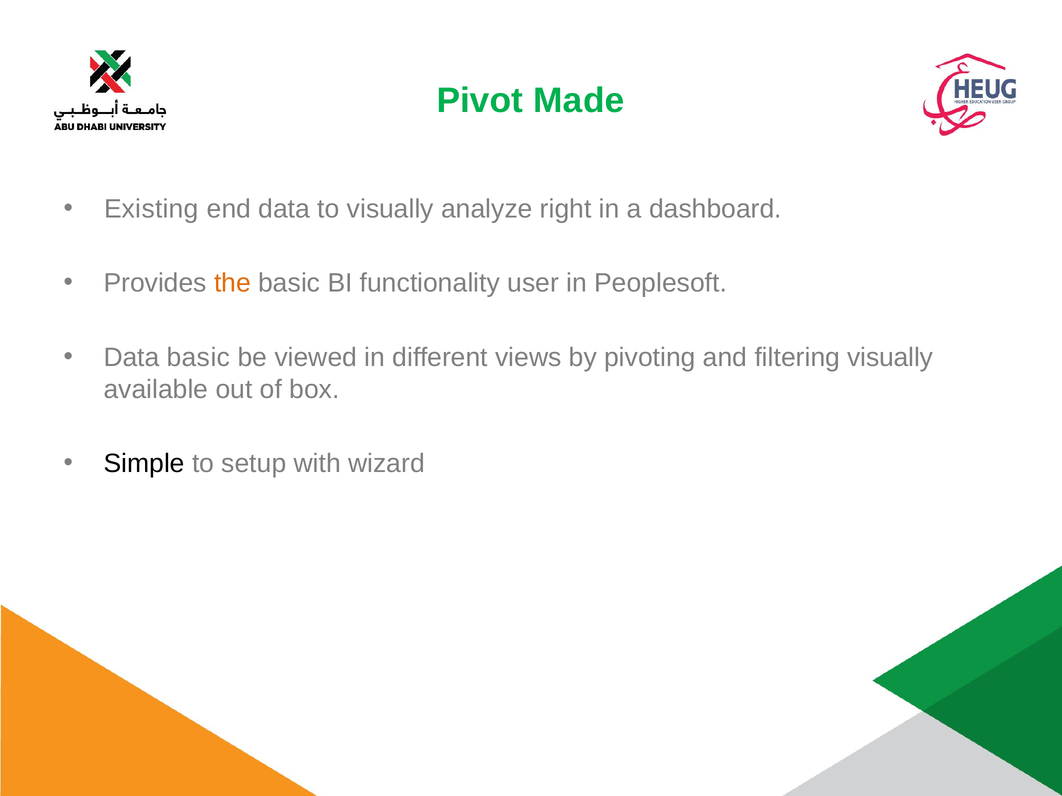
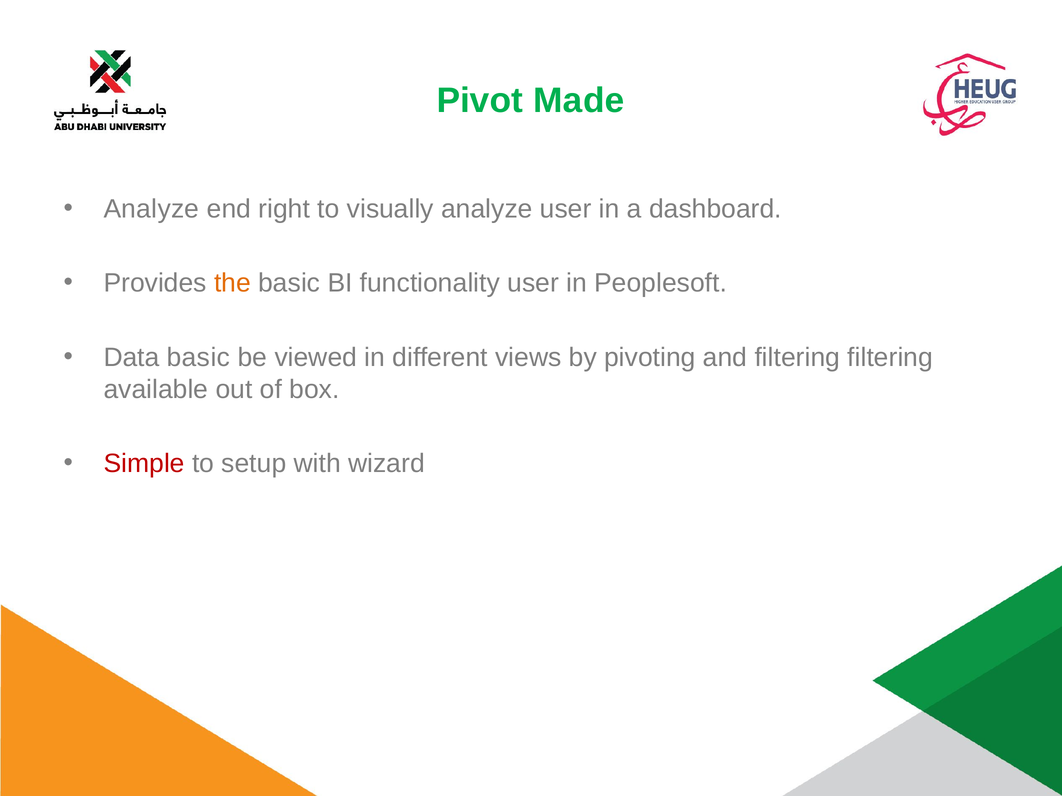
Existing: Existing -> Analyze (151, 209)
end data: data -> right (284, 209)
analyze right: right -> user (566, 209)
filtering visually: visually -> filtering (890, 358)
Simple colour: black -> red (144, 464)
